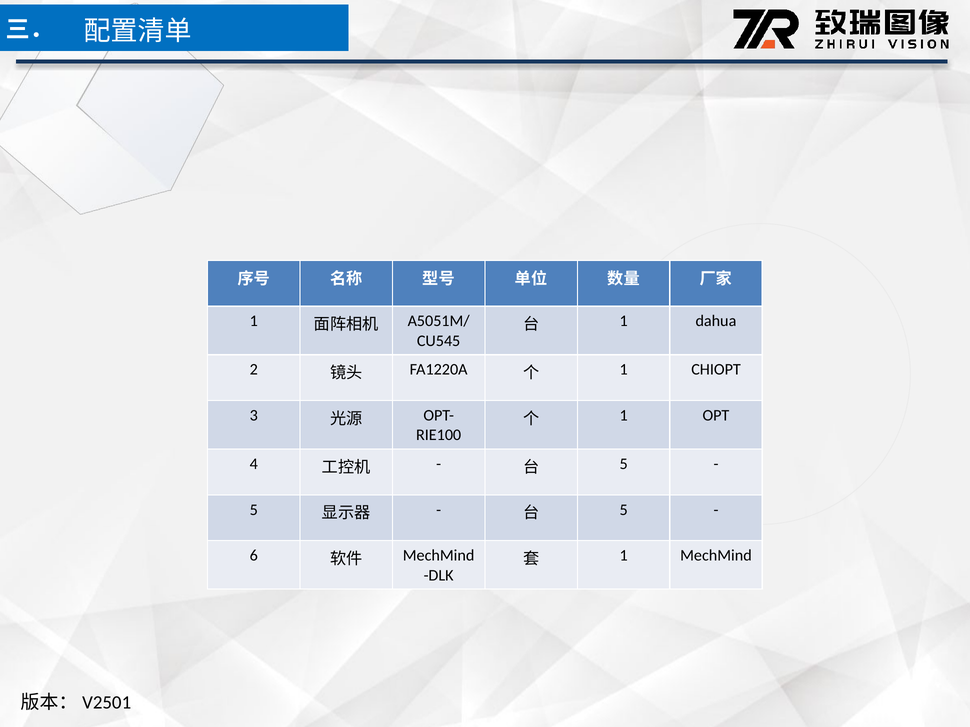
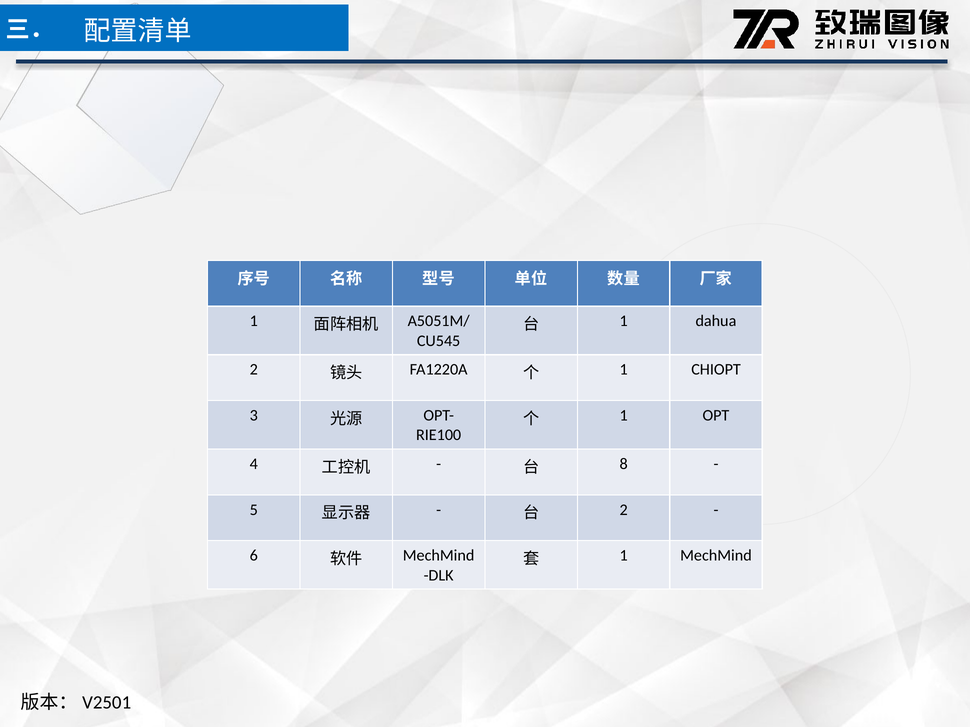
5: 5 -> 8 (624, 464)
5: 5 -> 2 (624, 510)
